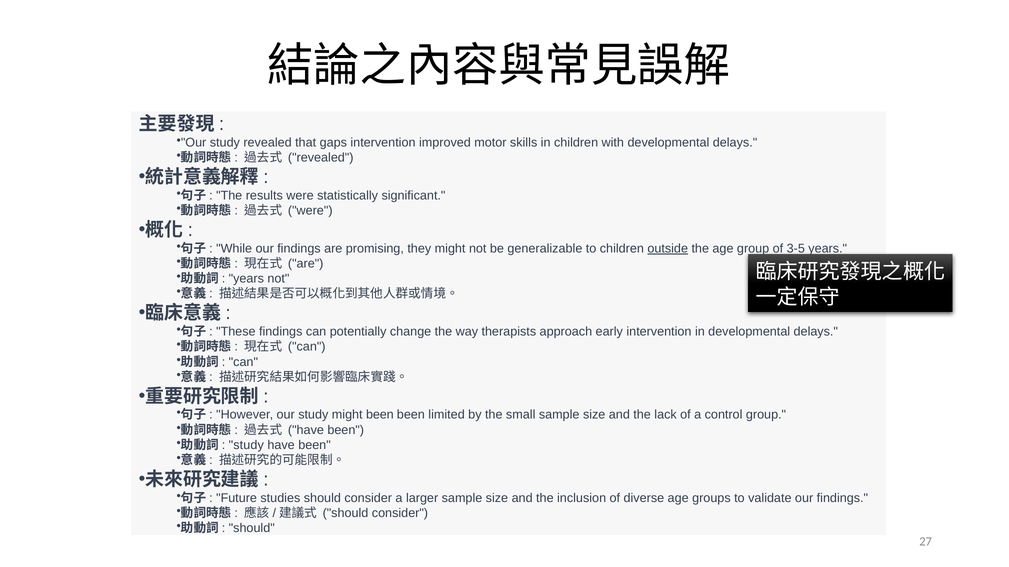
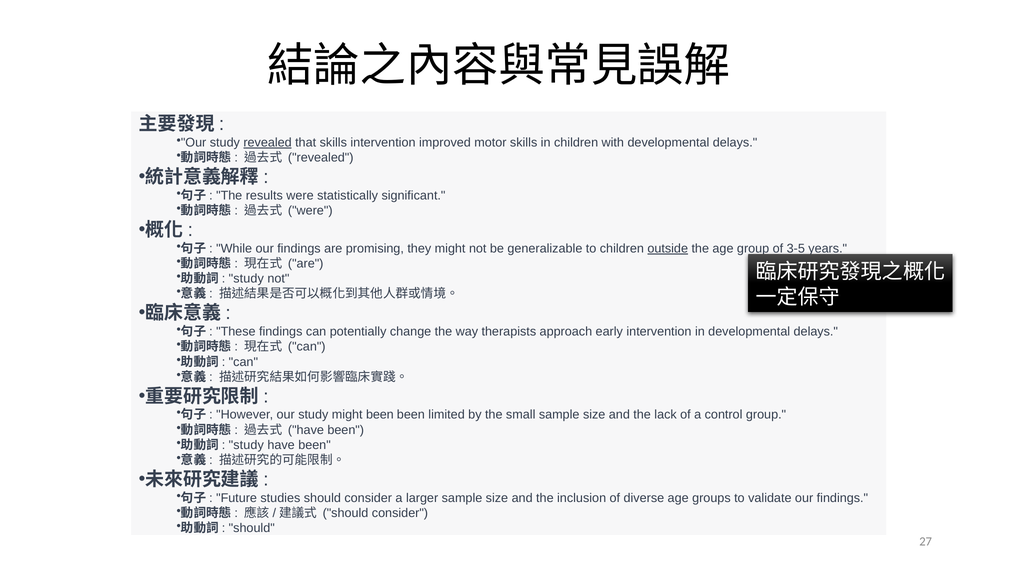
revealed underline: none -> present (268, 143)
that gaps: gaps -> skills (333, 143)
years: years -> study (246, 279)
